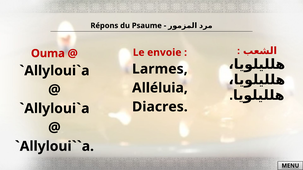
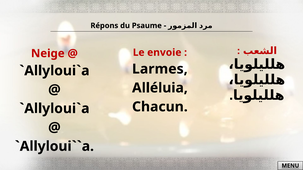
Ouma: Ouma -> Neige (48, 54)
Diacres: Diacres -> Chacun (160, 107)
